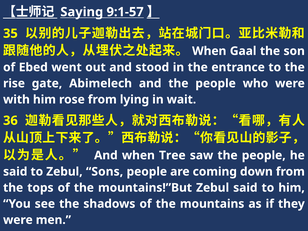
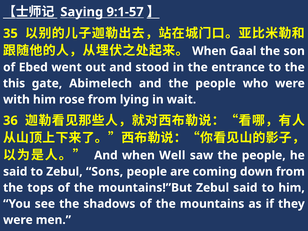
rise: rise -> this (14, 83)
Tree: Tree -> Well (172, 155)
